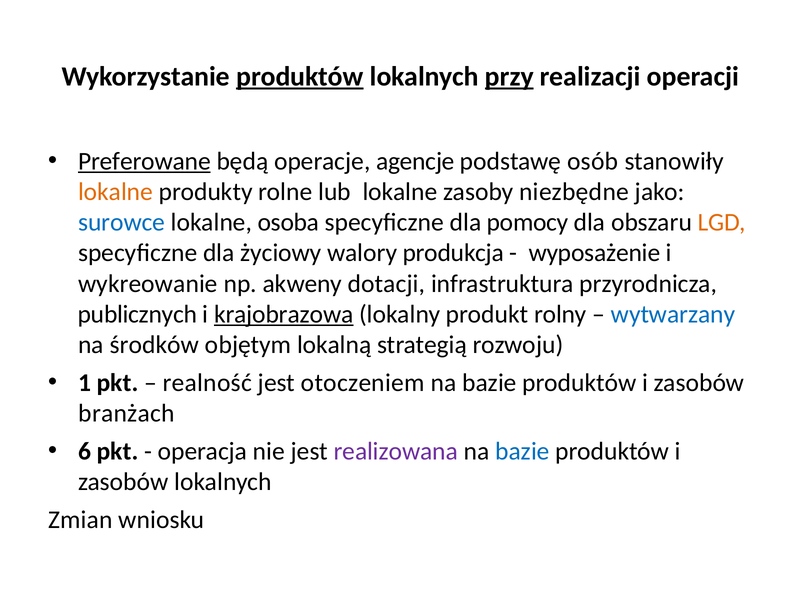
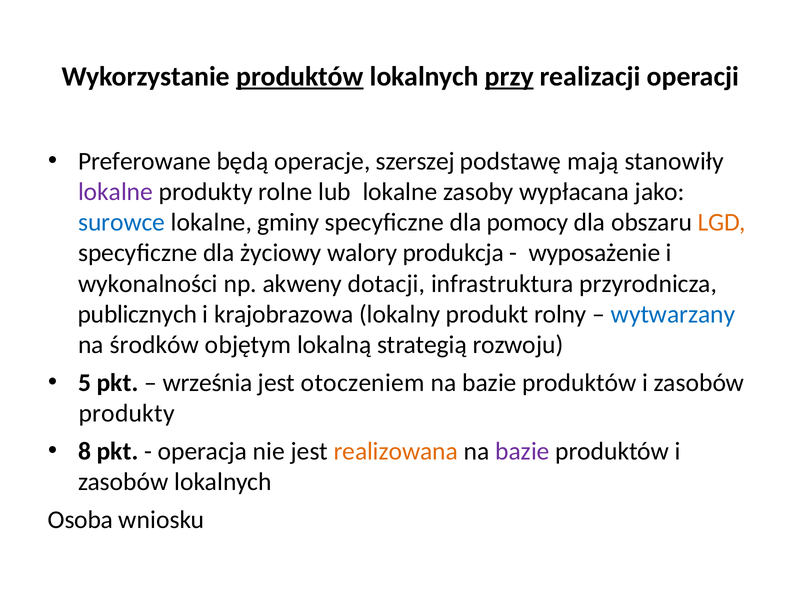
Preferowane underline: present -> none (144, 161)
agencje: agencje -> szerszej (415, 161)
osób: osób -> mają (593, 161)
lokalne colour: orange -> purple (116, 192)
niezbędne: niezbędne -> wypłacana (574, 192)
osoba: osoba -> gminy (288, 223)
wykreowanie: wykreowanie -> wykonalności (148, 284)
krajobrazowa underline: present -> none (284, 315)
1: 1 -> 5 (85, 383)
realność: realność -> września (208, 383)
branżach: branżach -> produkty (127, 414)
6: 6 -> 8 (85, 452)
realizowana colour: purple -> orange (396, 452)
bazie colour: blue -> purple (522, 452)
Zmian: Zmian -> Osoba (80, 520)
